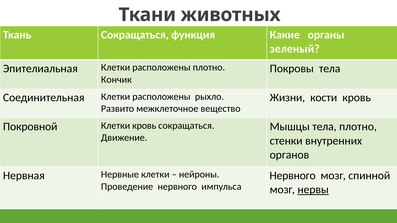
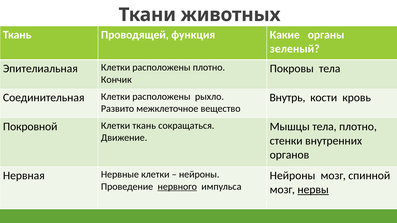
Ткань Сокращаться: Сокращаться -> Проводящей (135, 35)
Жизни: Жизни -> Внутрь (287, 98)
Клетки кровь: кровь -> ткань (144, 126)
Нервного: Нервного -> Нейроны (293, 176)
нервного underline: none -> present (177, 187)
